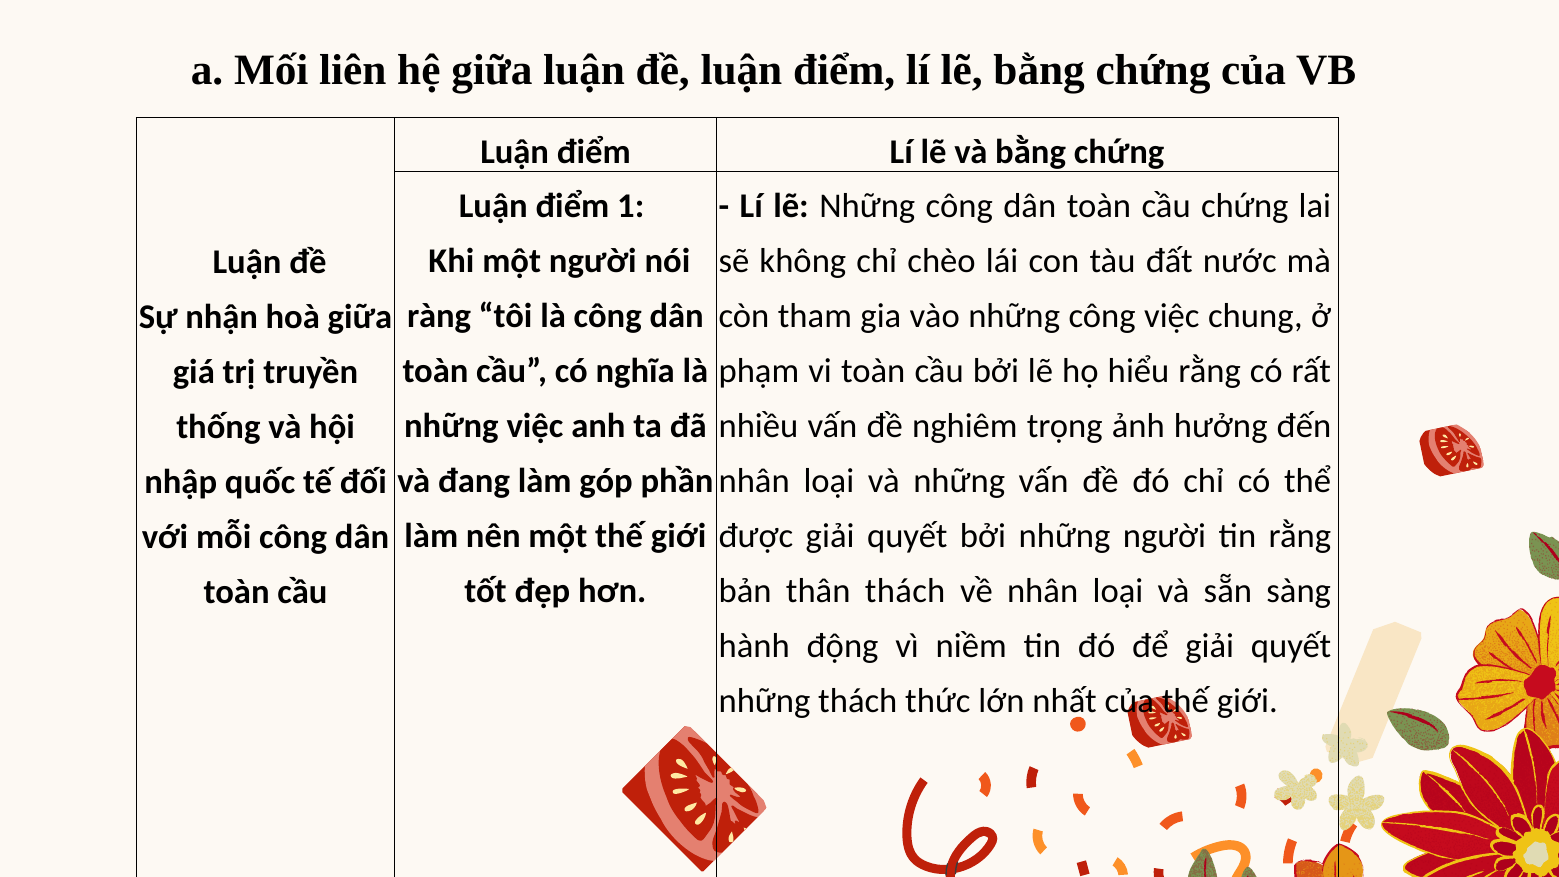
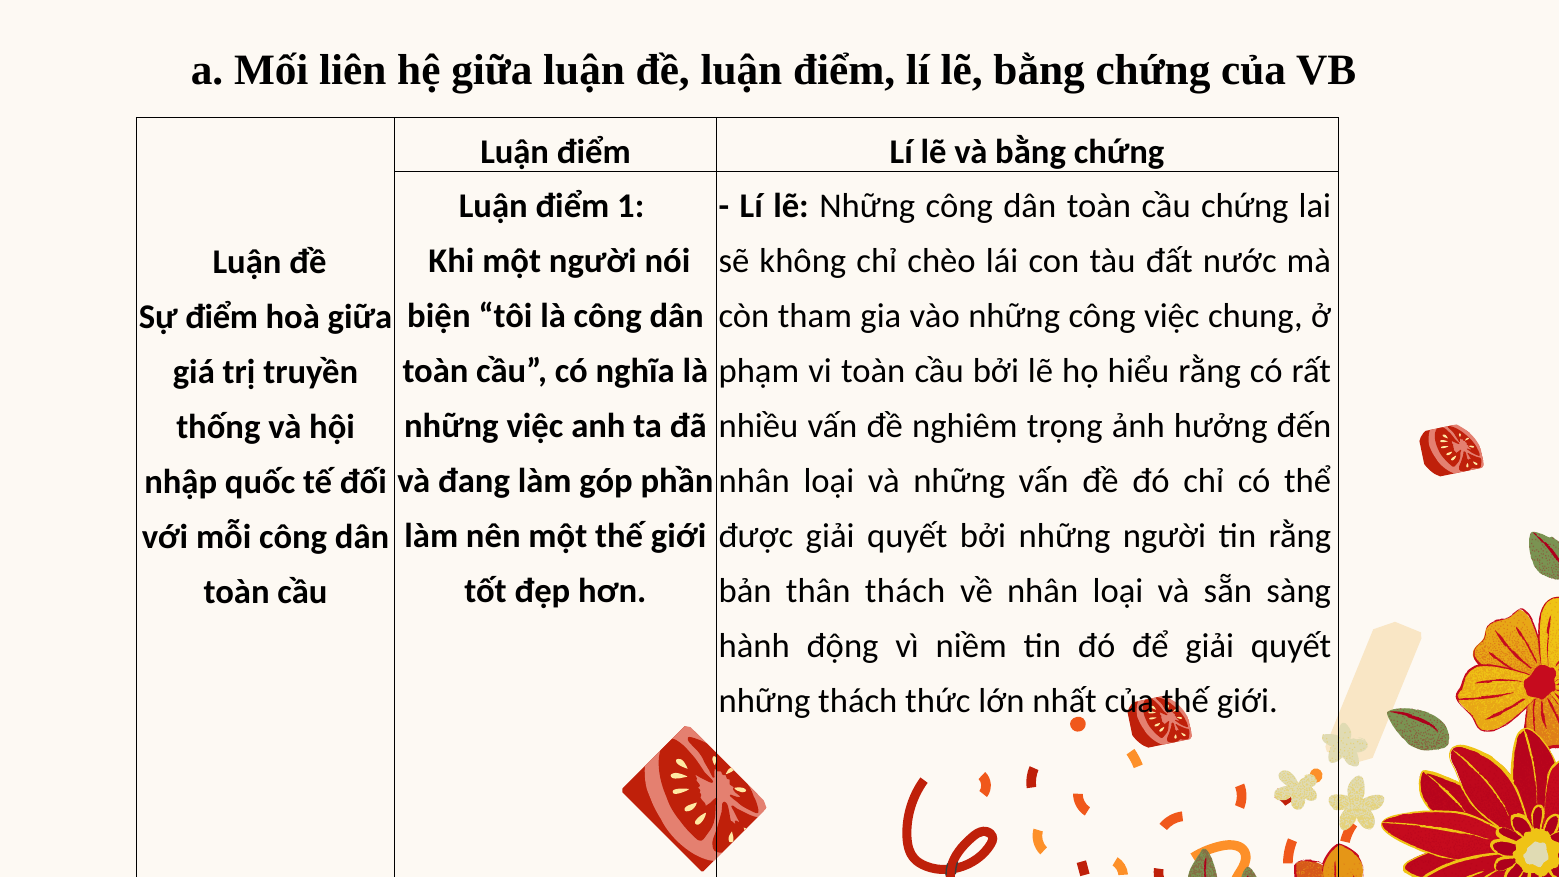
ràng: ràng -> biện (439, 316)
Sự nhận: nhận -> điểm (222, 317)
